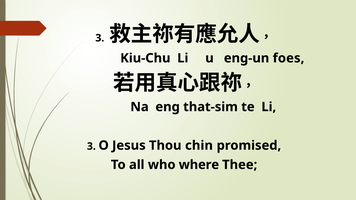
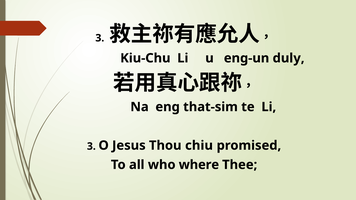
foes: foes -> duly (289, 58)
chin: chin -> chiu (199, 146)
